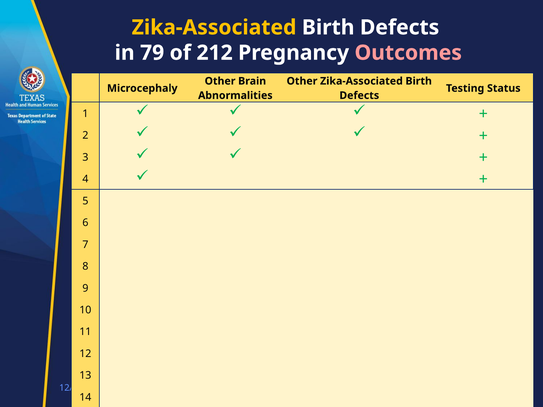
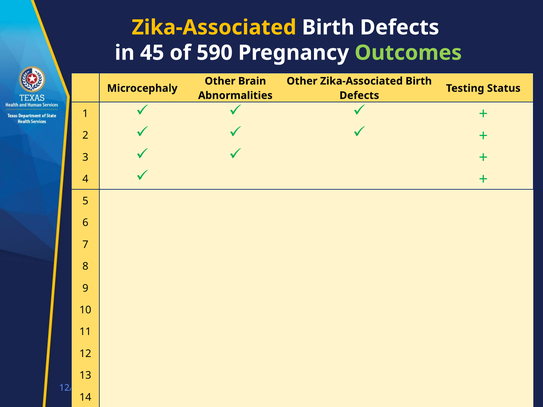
79: 79 -> 45 (152, 53)
212: 212 -> 590 (215, 53)
Outcomes colour: pink -> light green (408, 53)
